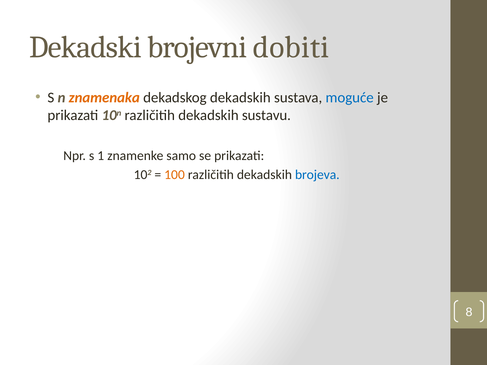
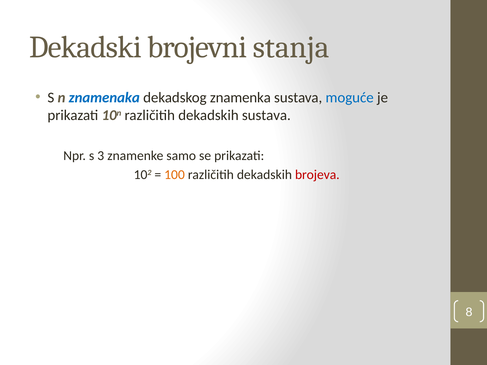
dobiti: dobiti -> stanja (291, 47)
znamenaka colour: orange -> blue (104, 98)
dekadskog dekadskih: dekadskih -> znamenka (240, 98)
dekadskih sustavu: sustavu -> sustava (266, 115)
1: 1 -> 3 (101, 156)
brojeva colour: blue -> red (317, 175)
